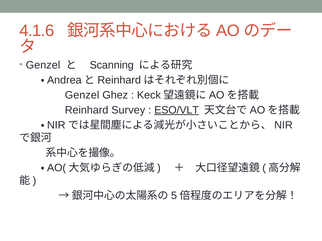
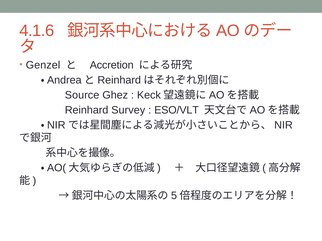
Scanning: Scanning -> Accretion (112, 65)
Genzel: Genzel -> Source (82, 95)
ESO/VLT underline: present -> none (177, 110)
